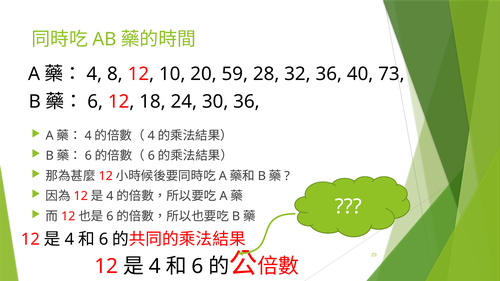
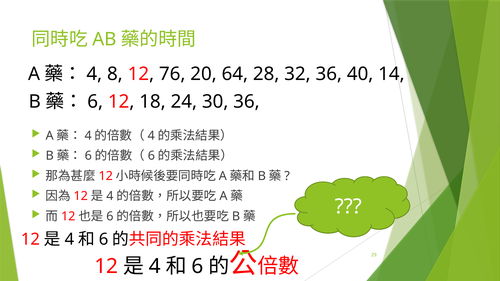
10: 10 -> 76 (172, 74)
59: 59 -> 64 (235, 74)
73: 73 -> 14 (391, 74)
